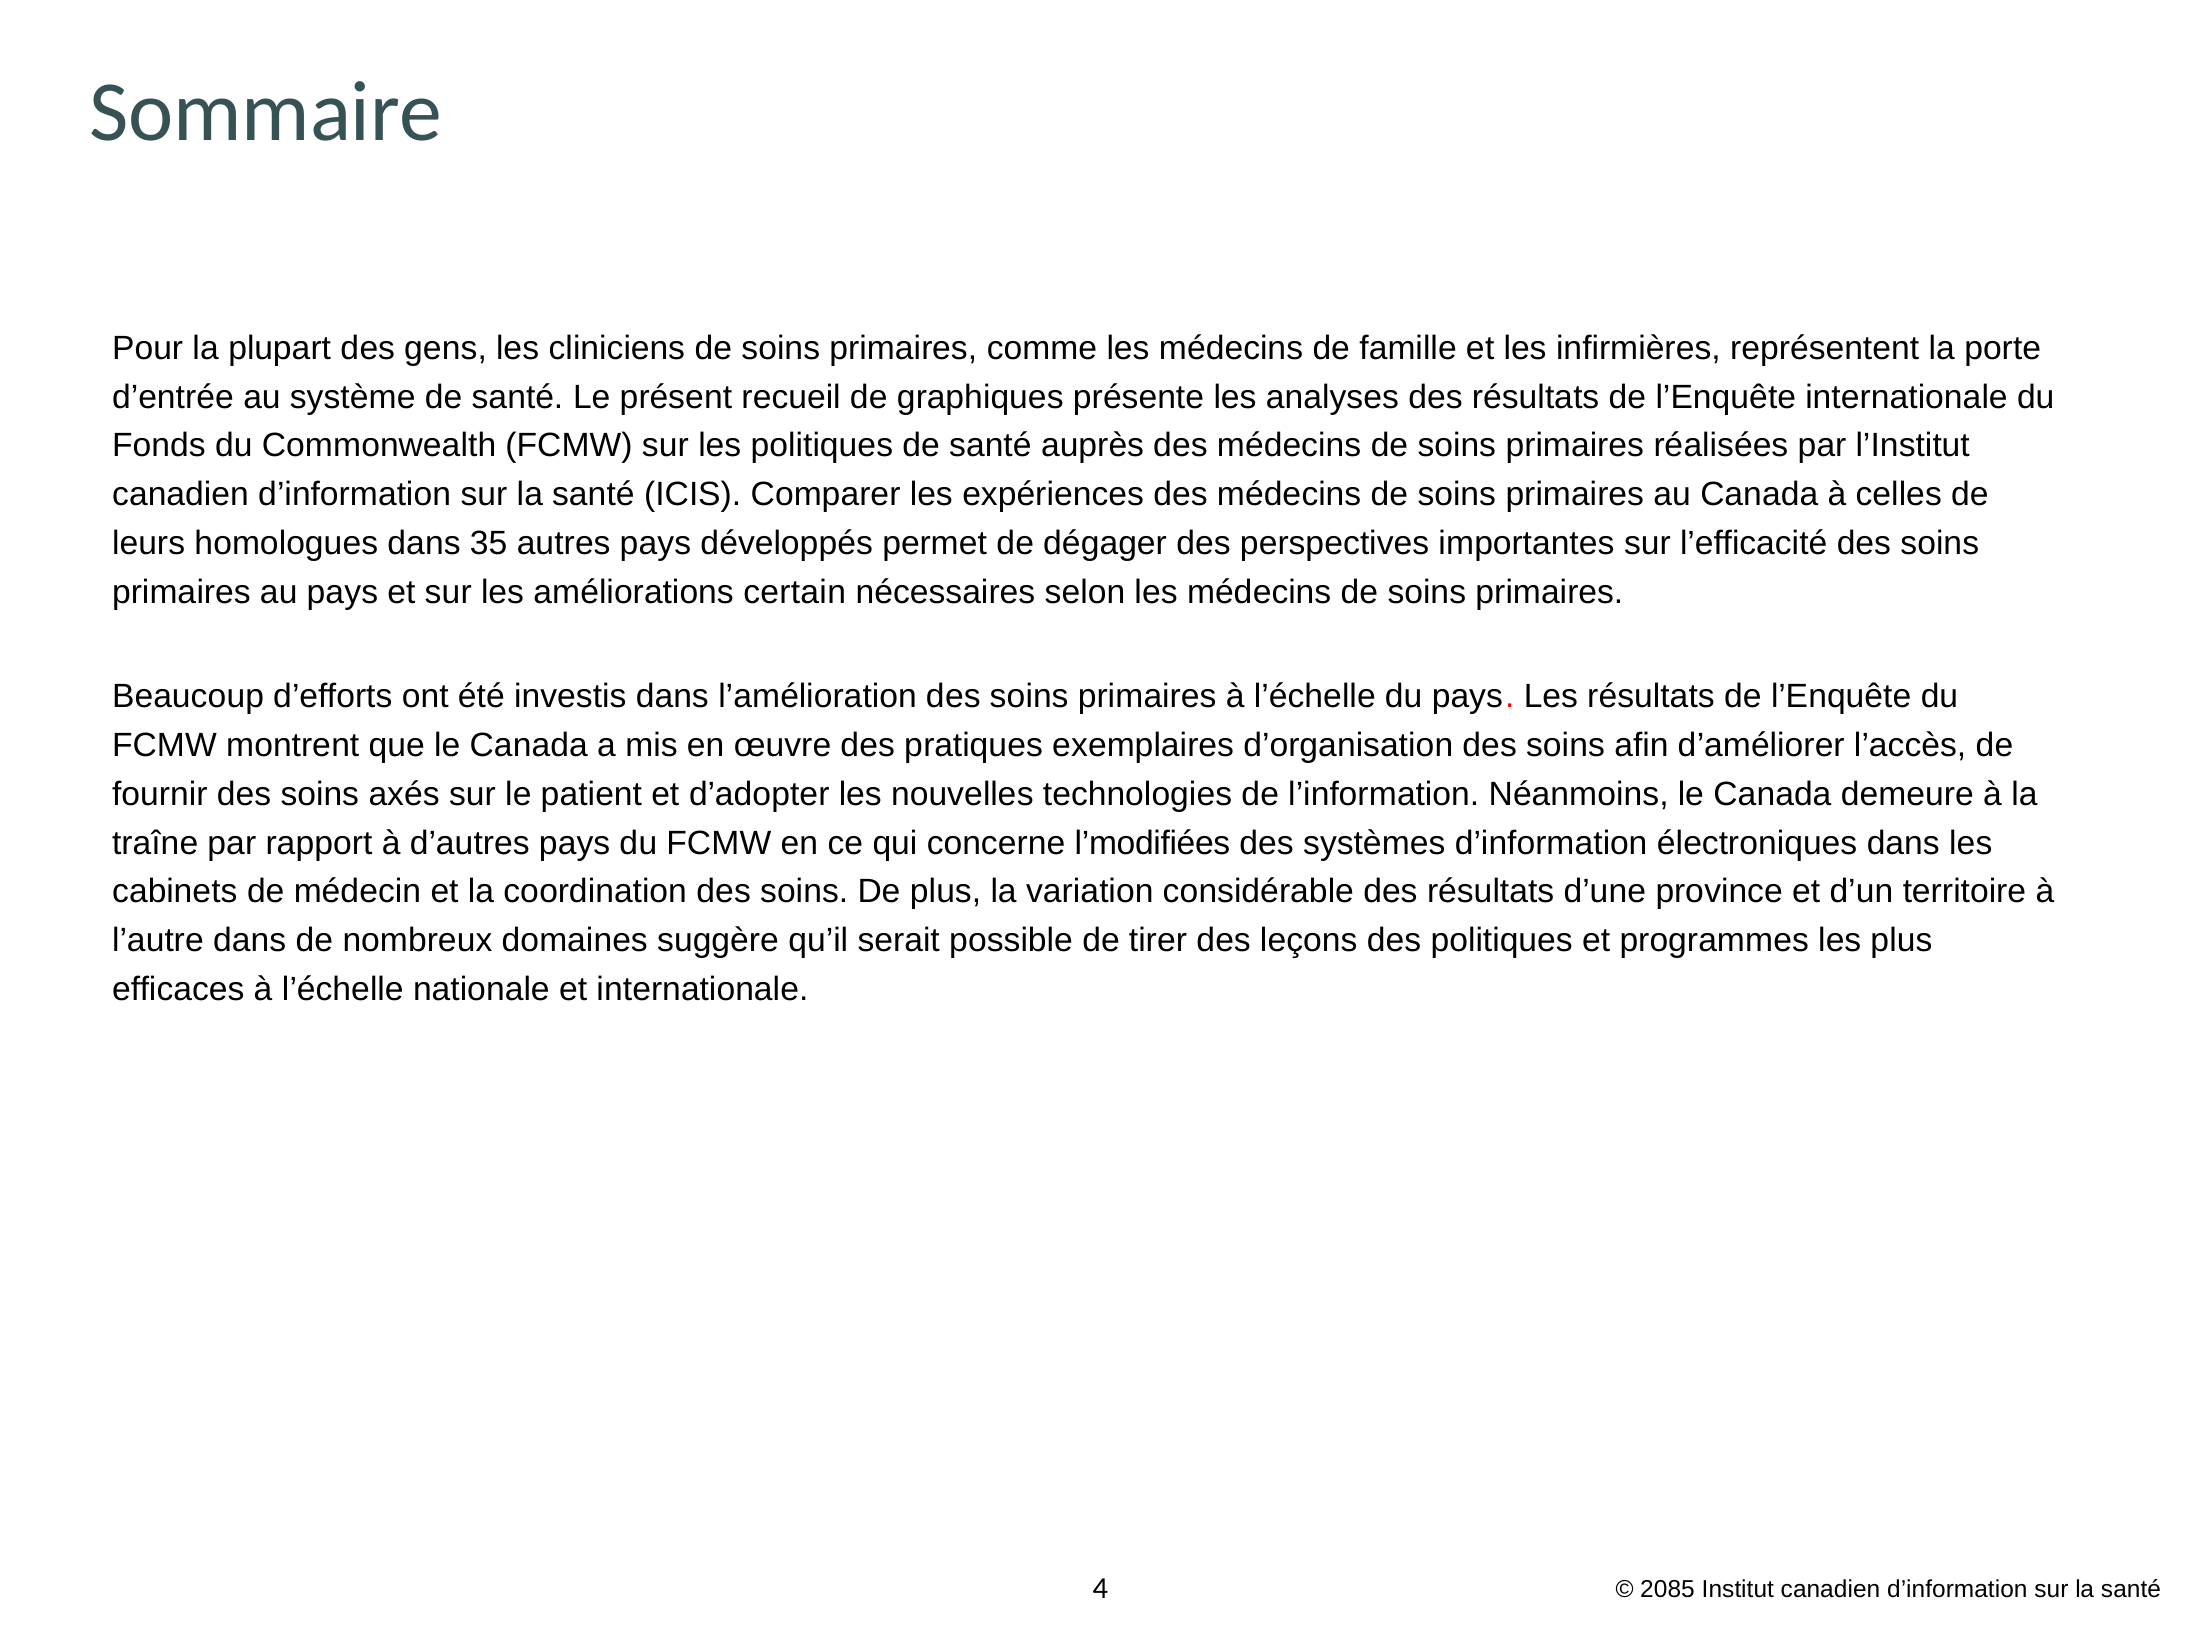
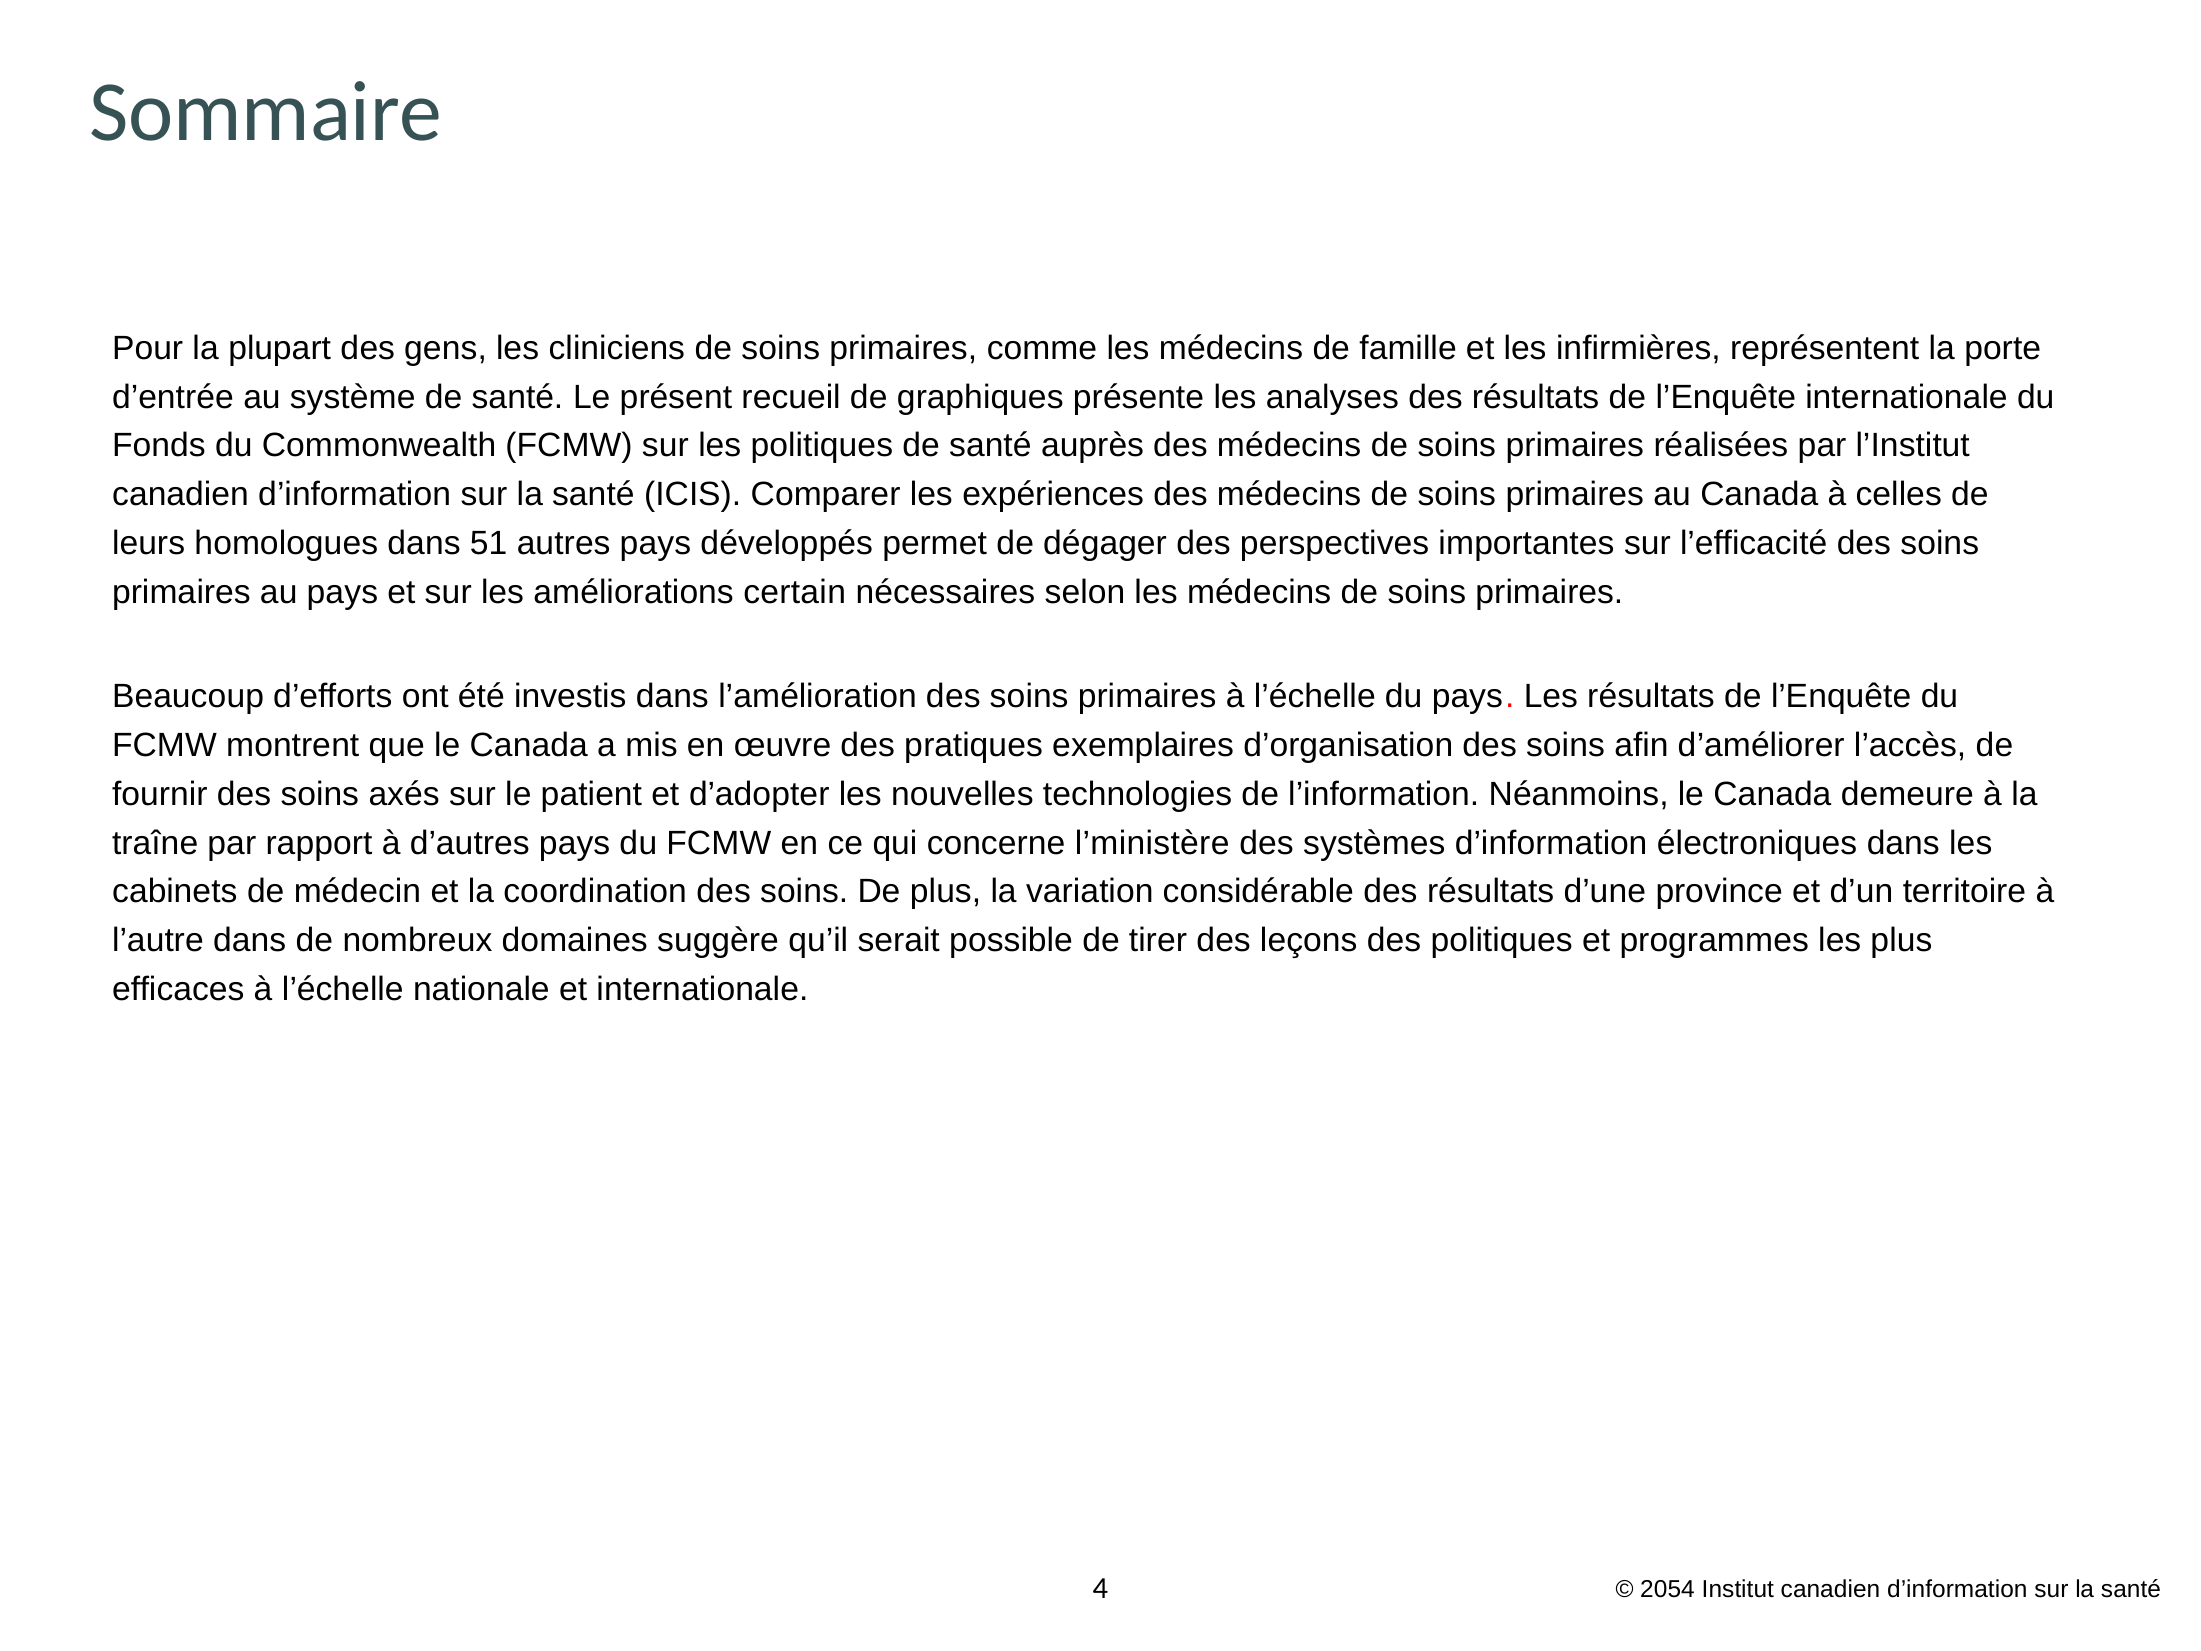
35: 35 -> 51 (489, 543)
l’modifiées: l’modifiées -> l’ministère (1152, 843)
2085: 2085 -> 2054 (1668, 1590)
